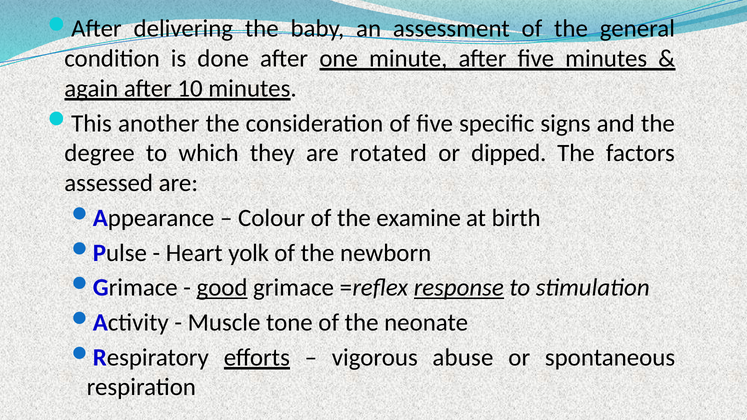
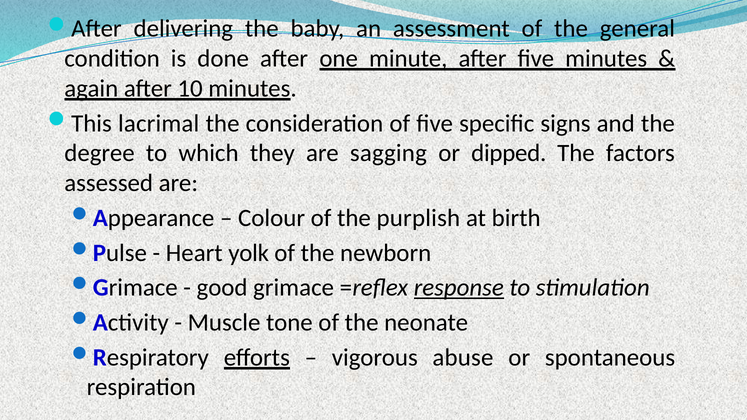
another: another -> lacrimal (159, 123)
rotated: rotated -> sagging (388, 153)
examine: examine -> purplish (418, 218)
good underline: present -> none (222, 288)
